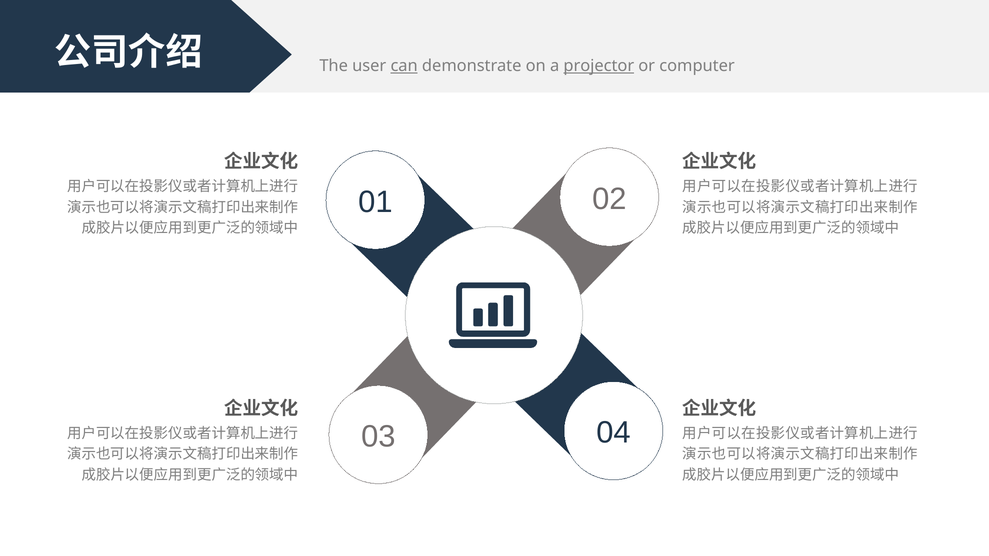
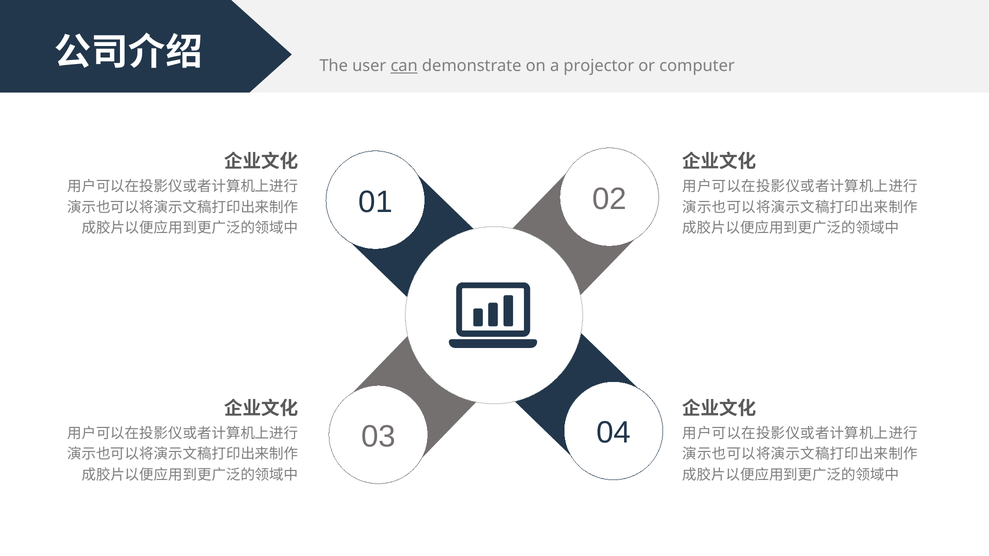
projector underline: present -> none (599, 66)
